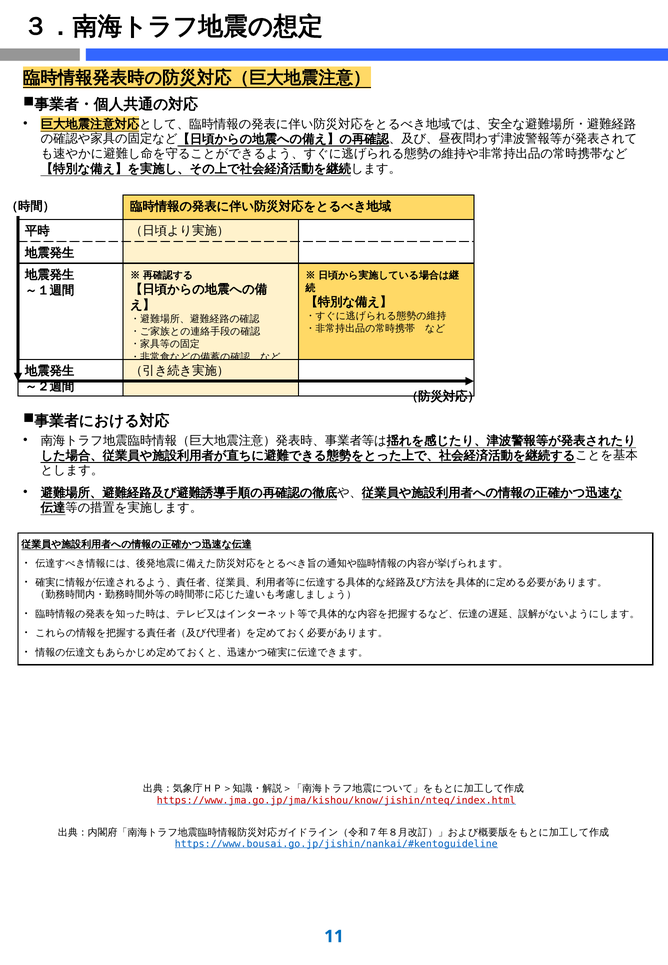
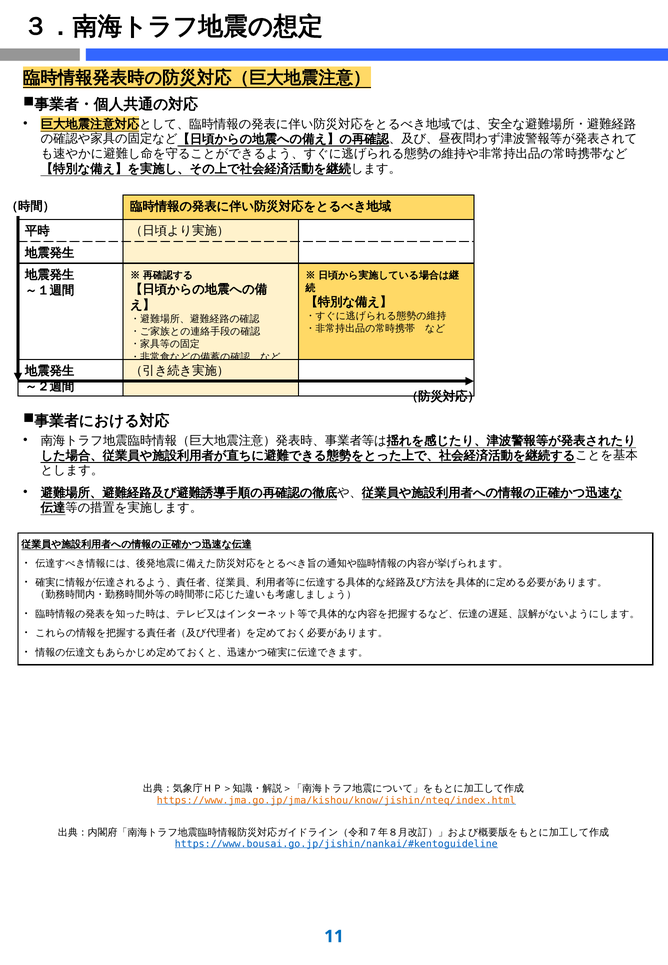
https://www.jma.go.jp/jma/kishou/know/jishin/nteq/index.html colour: red -> orange (336, 800)
